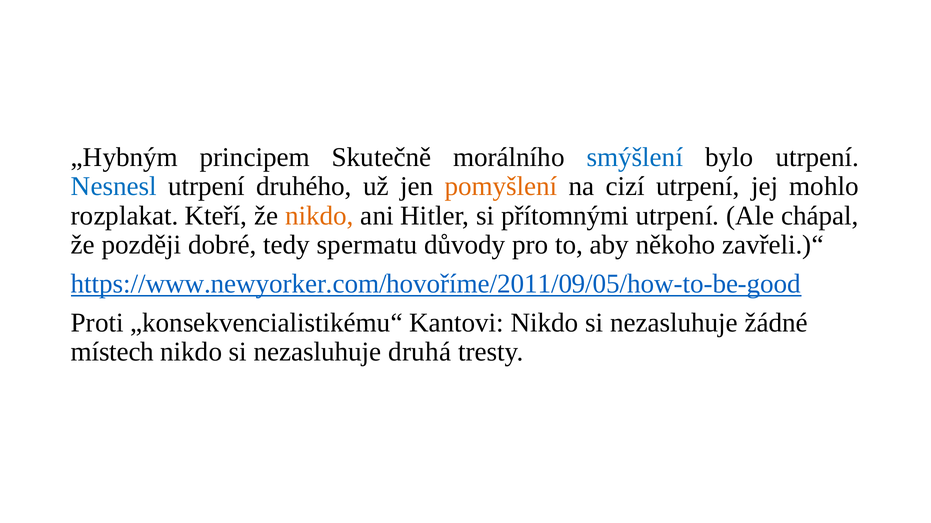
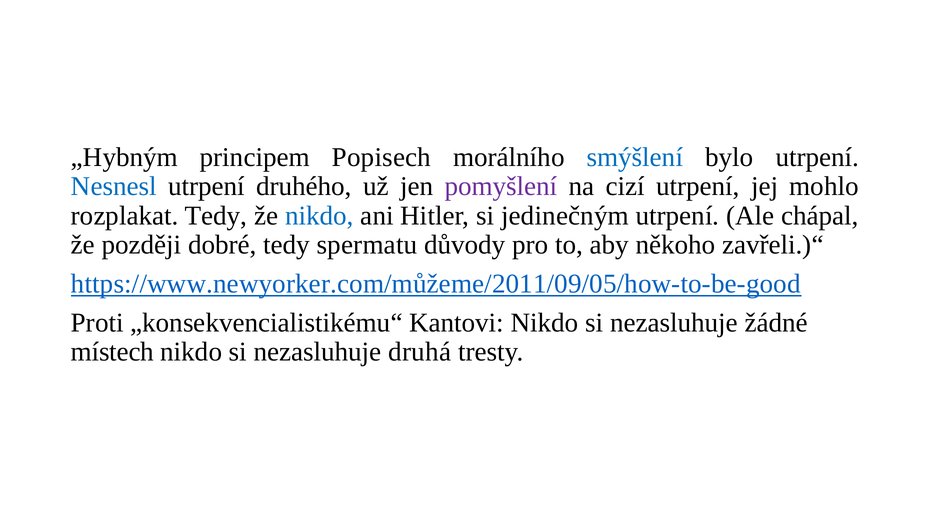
Skutečně: Skutečně -> Popisech (381, 157)
pomyšlení colour: orange -> purple (501, 187)
rozplakat Kteří: Kteří -> Tedy (216, 216)
nikdo colour: orange -> blue (319, 216)
přítomnými: přítomnými -> jedinečným (565, 216)
https://www.newyorker.com/hovoříme/2011/09/05/how-to-be-good: https://www.newyorker.com/hovoříme/2011/09/05/how-to-be-good -> https://www.newyorker.com/můžeme/2011/09/05/how-to-be-good (436, 284)
